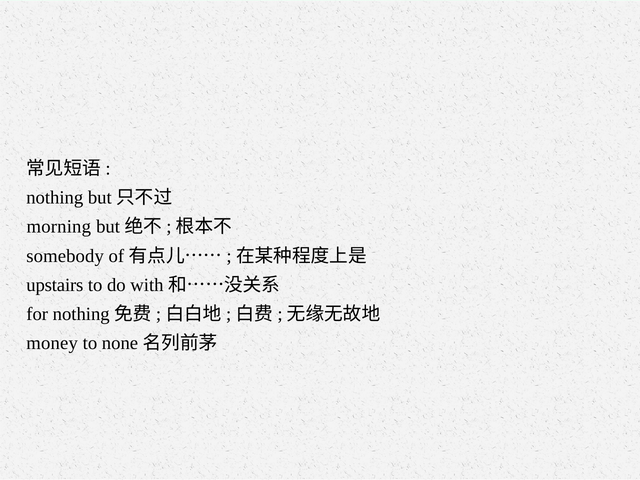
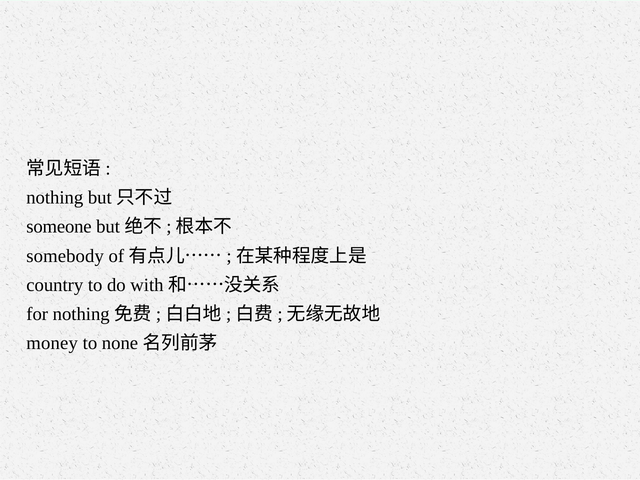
morning: morning -> someone (59, 227)
upstairs: upstairs -> country (55, 285)
